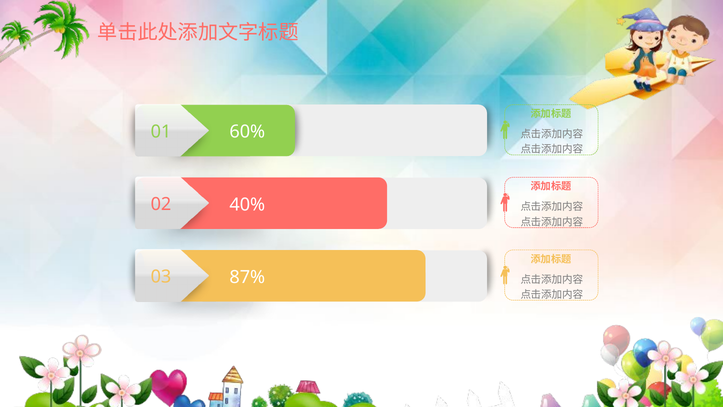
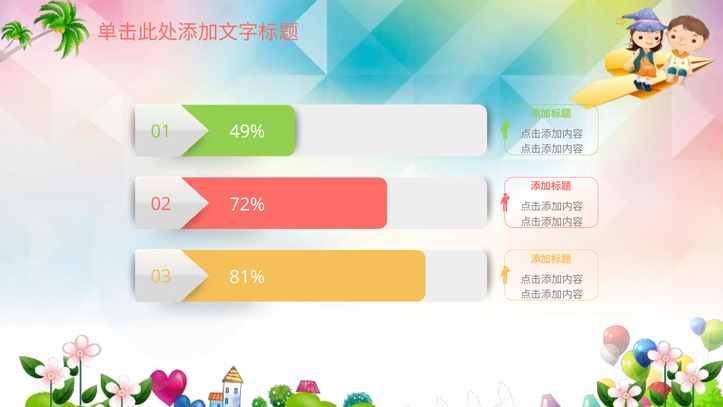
60%: 60% -> 49% (247, 132)
40%: 40% -> 72% (247, 204)
87%: 87% -> 81% (247, 277)
